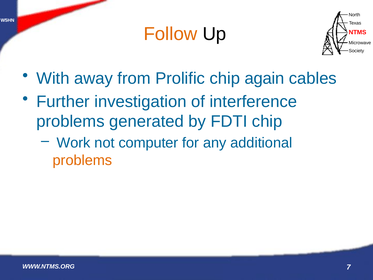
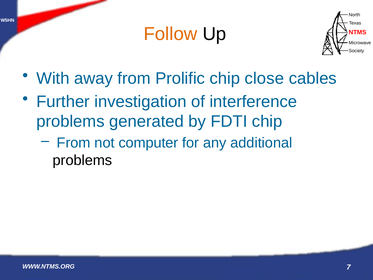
again: again -> close (264, 78)
Work: Work -> From (74, 143)
problems colour: orange -> black (82, 160)
